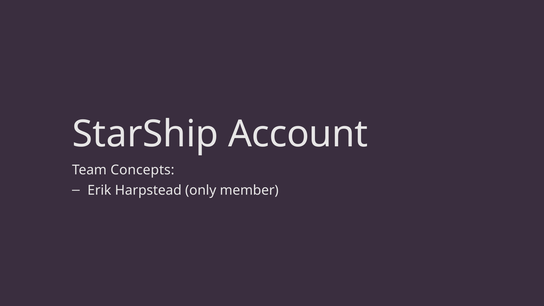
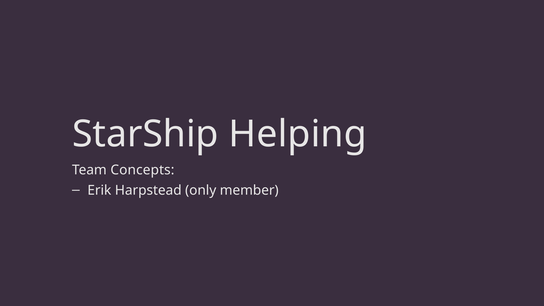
Account: Account -> Helping (298, 134)
